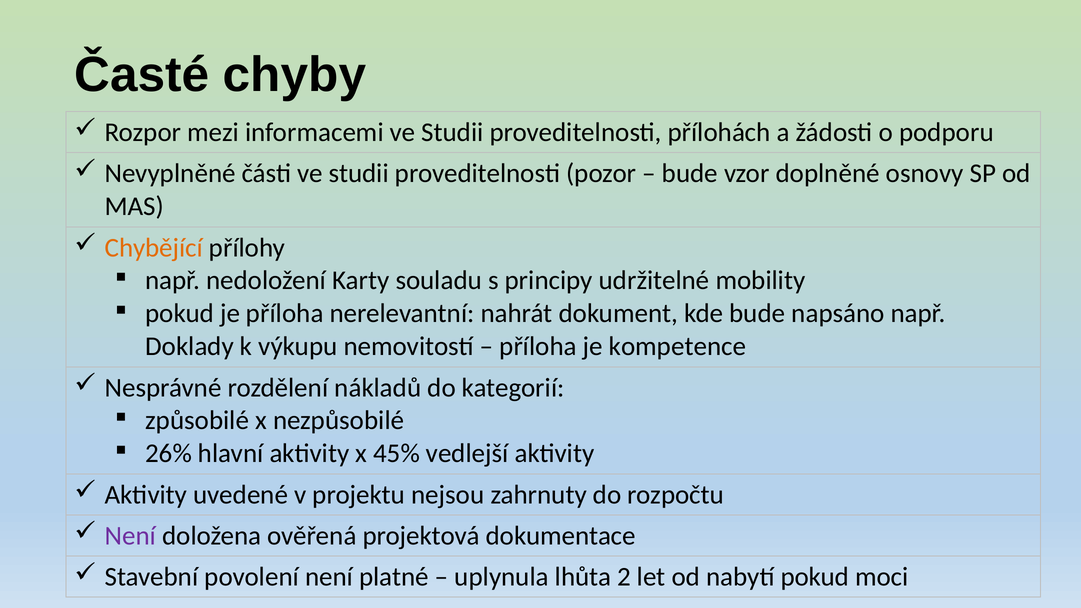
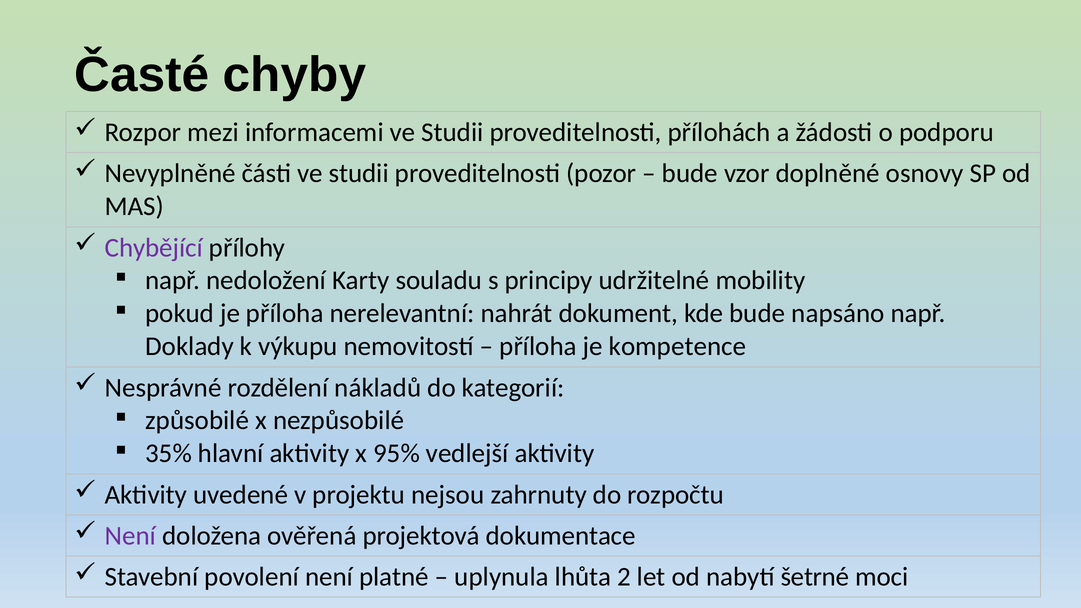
Chybějící colour: orange -> purple (154, 248)
26%: 26% -> 35% (169, 454)
45%: 45% -> 95% (397, 454)
nabytí pokud: pokud -> šetrné (815, 577)
